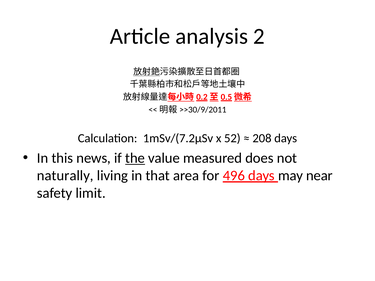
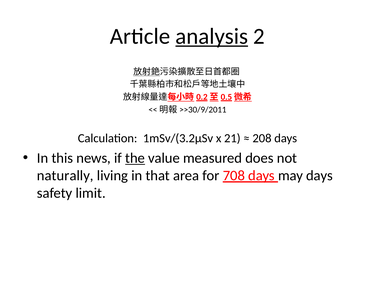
analysis underline: none -> present (212, 36)
1mSv/(7.2µSv: 1mSv/(7.2µSv -> 1mSv/(3.2µSv (178, 138)
52: 52 -> 21 (232, 138)
496: 496 -> 708 (234, 176)
may near: near -> days (319, 176)
